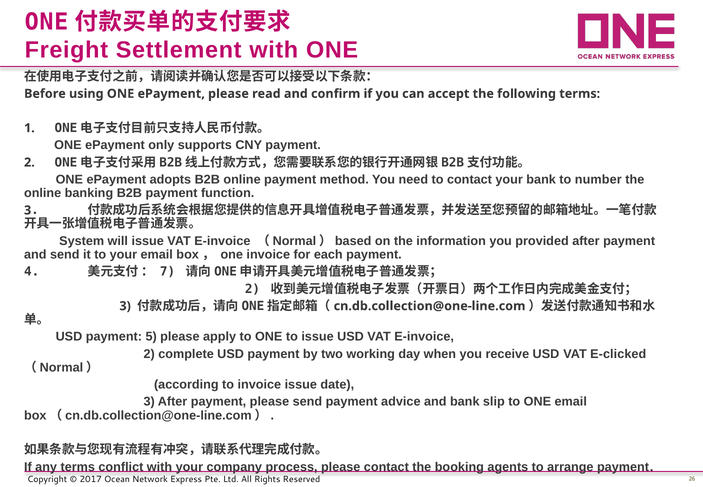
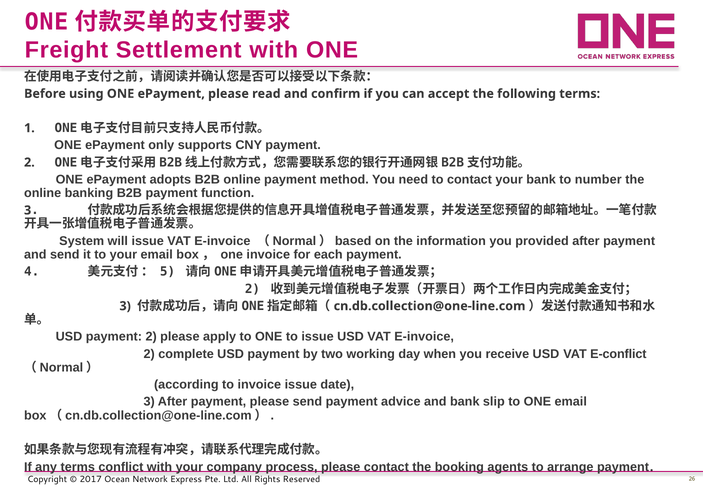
7: 7 -> 5 (168, 272)
USD payment 5: 5 -> 2 (151, 337)
E-clicked: E-clicked -> E-conflict (618, 354)
